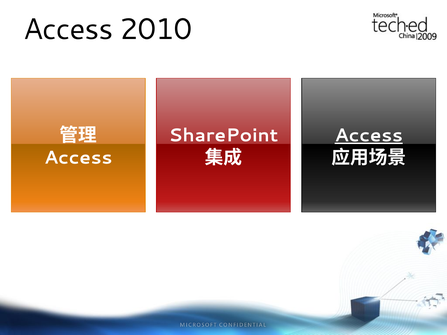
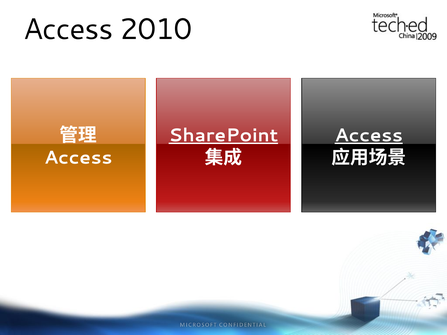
SharePoint underline: none -> present (223, 135)
